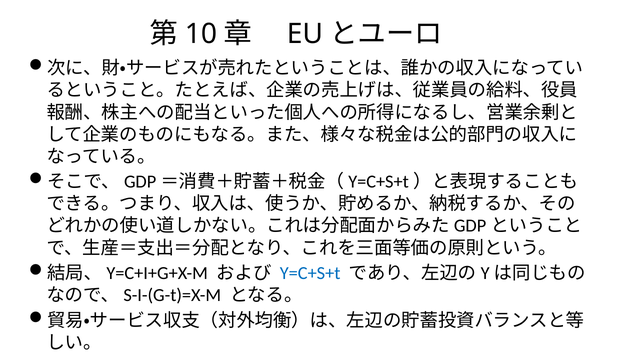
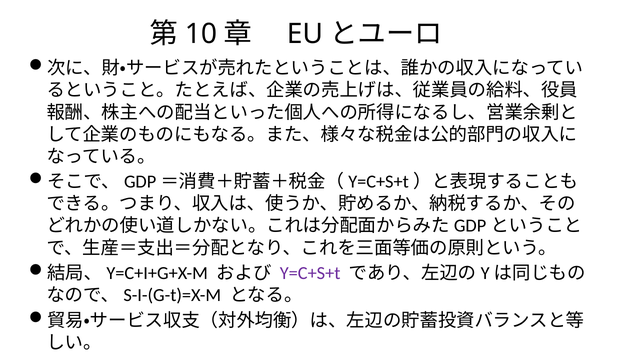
Y=C+S+t colour: blue -> purple (310, 273)
